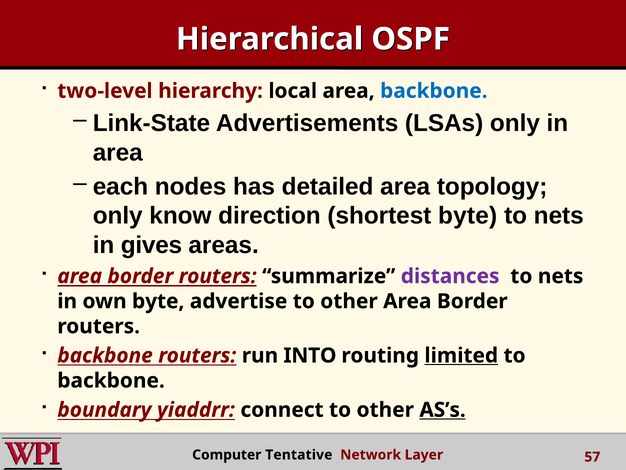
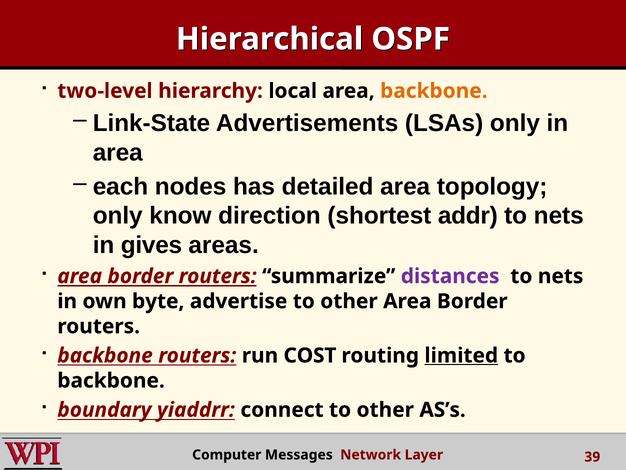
backbone colour: blue -> orange (434, 91)
shortest byte: byte -> addr (468, 216)
INTO: INTO -> COST (310, 355)
AS’s underline: present -> none (443, 409)
Tentative: Tentative -> Messages (299, 454)
57: 57 -> 39 (592, 457)
